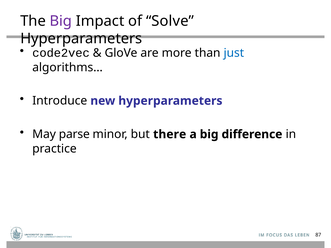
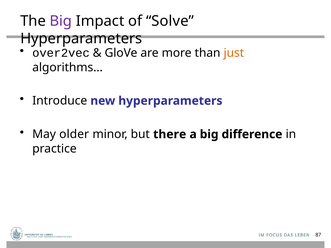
code2vec: code2vec -> over2vec (61, 53)
just colour: blue -> orange (234, 53)
parse: parse -> older (74, 134)
